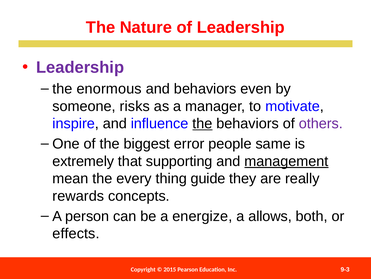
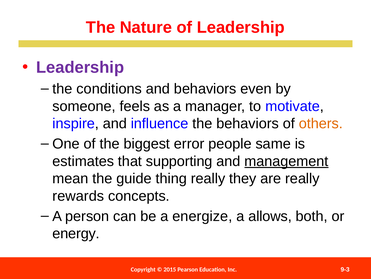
enormous: enormous -> conditions (109, 89)
risks: risks -> feels (135, 106)
the underline: present -> none (202, 123)
others colour: purple -> orange (321, 123)
extremely: extremely -> estimates (83, 161)
every: every -> guide (134, 178)
thing guide: guide -> really (208, 178)
effects: effects -> energy (76, 233)
